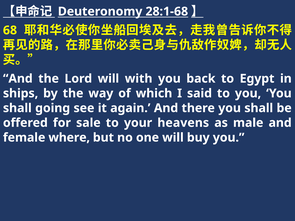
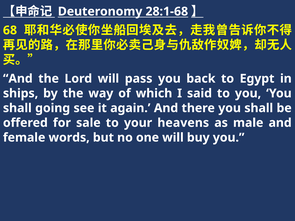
with: with -> pass (139, 79)
where: where -> words (69, 138)
